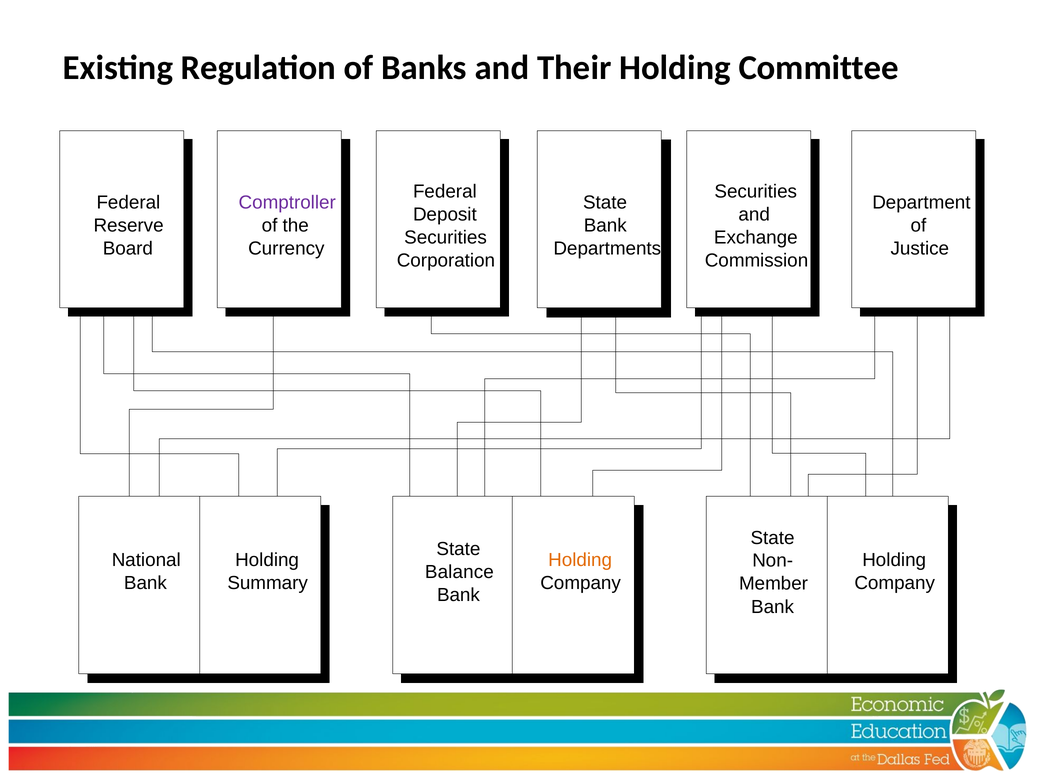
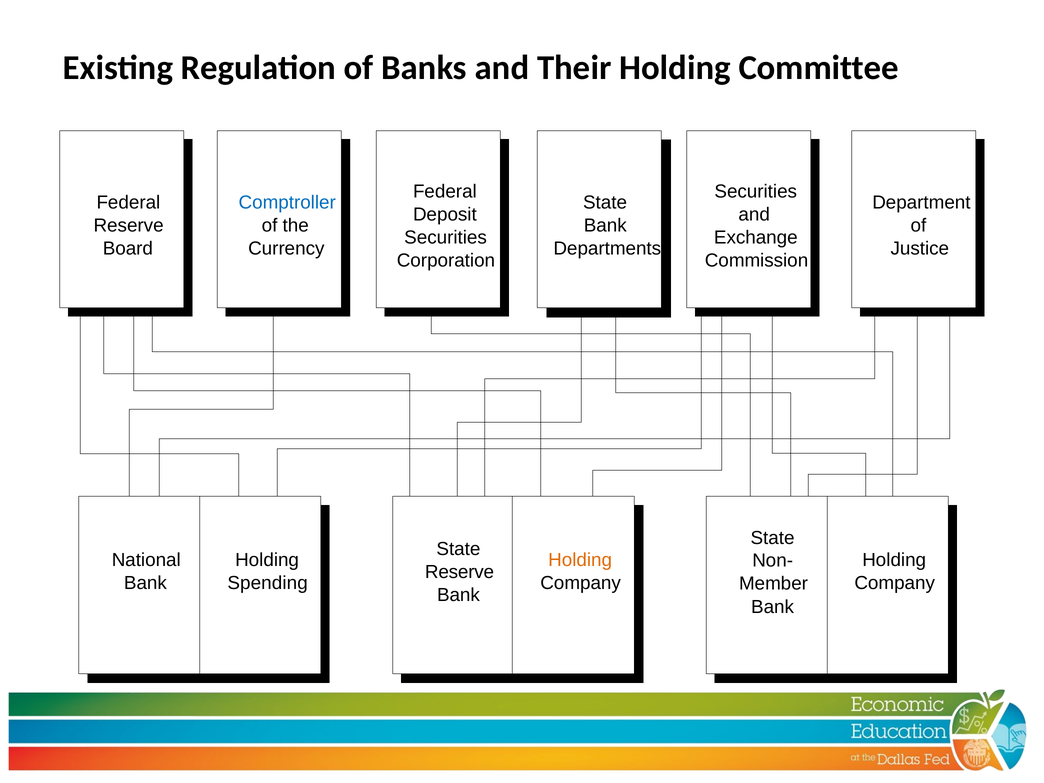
Comptroller colour: purple -> blue (287, 203)
Balance: Balance -> Reserve (460, 572)
Summary: Summary -> Spending (268, 583)
